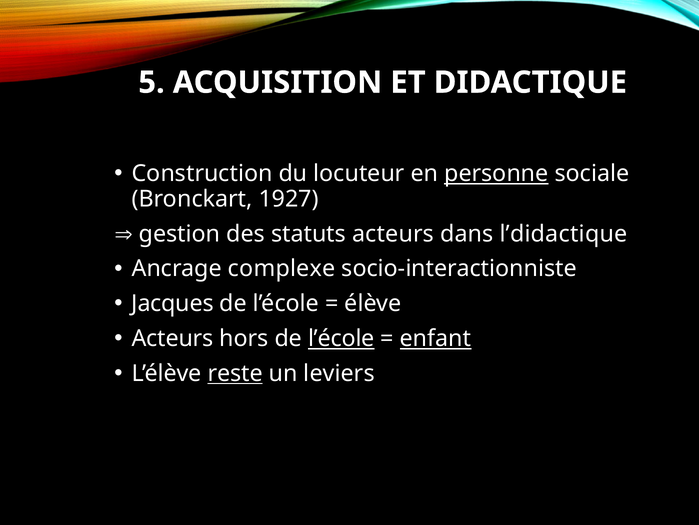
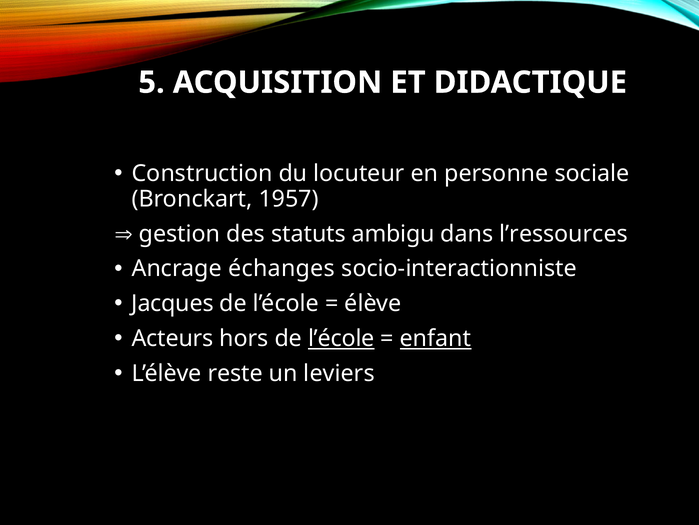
personne underline: present -> none (496, 173)
1927: 1927 -> 1957 (289, 199)
statuts acteurs: acteurs -> ambigu (393, 233)
l’didactique: l’didactique -> l’ressources (564, 233)
complexe: complexe -> échanges (282, 268)
reste underline: present -> none (235, 373)
